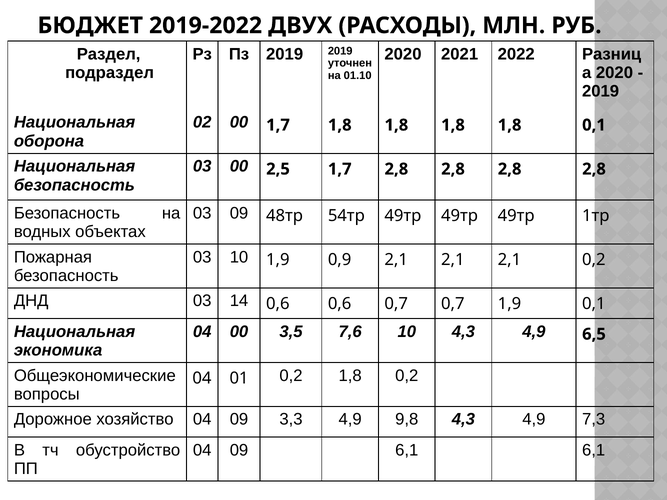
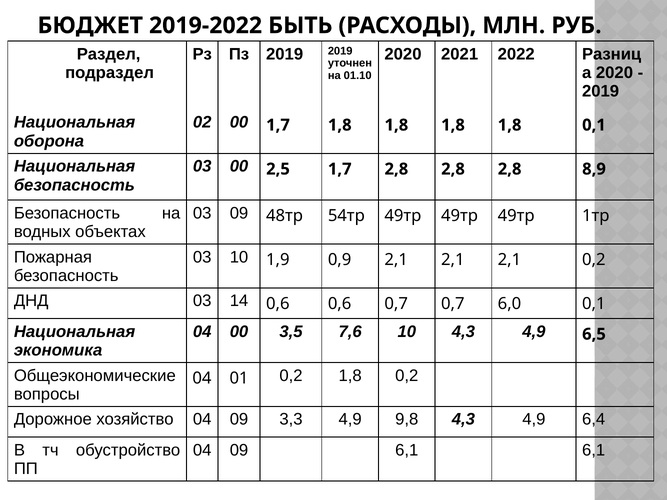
ДВУХ: ДВУХ -> БЫТЬ (300, 26)
2,8 2,8 2,8 2,8: 2,8 -> 8,9 (594, 169)
0,7 1,9: 1,9 -> 6,0 (509, 304)
7,3: 7,3 -> 6,4 (594, 420)
